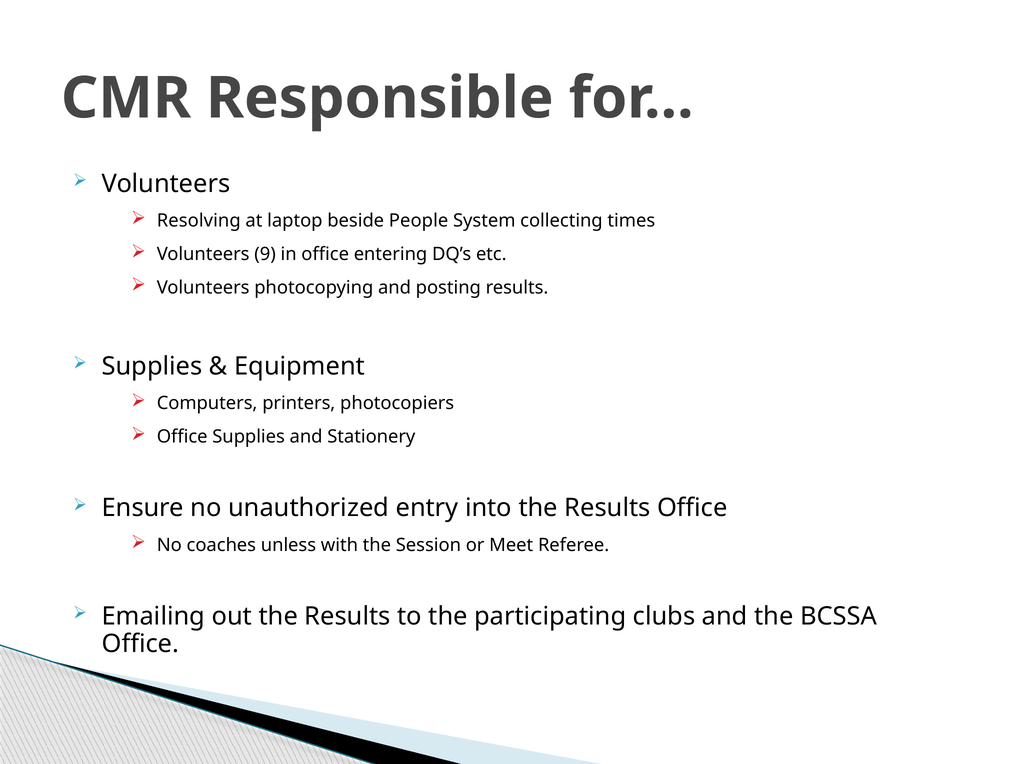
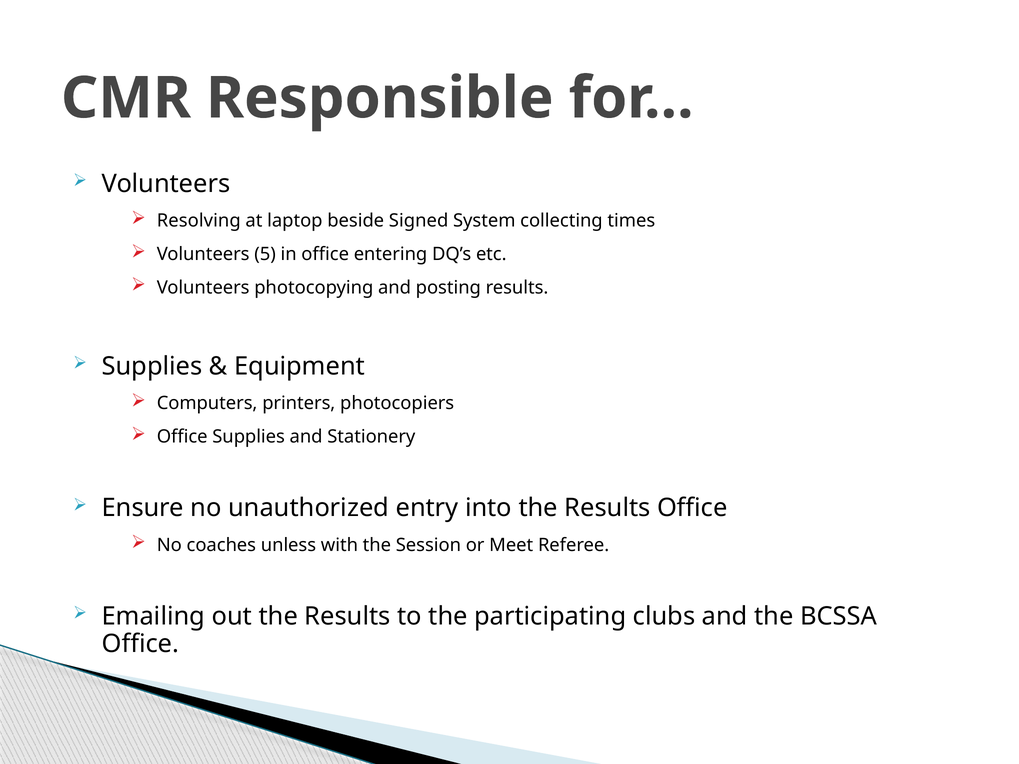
People: People -> Signed (419, 221)
9: 9 -> 5 (265, 254)
